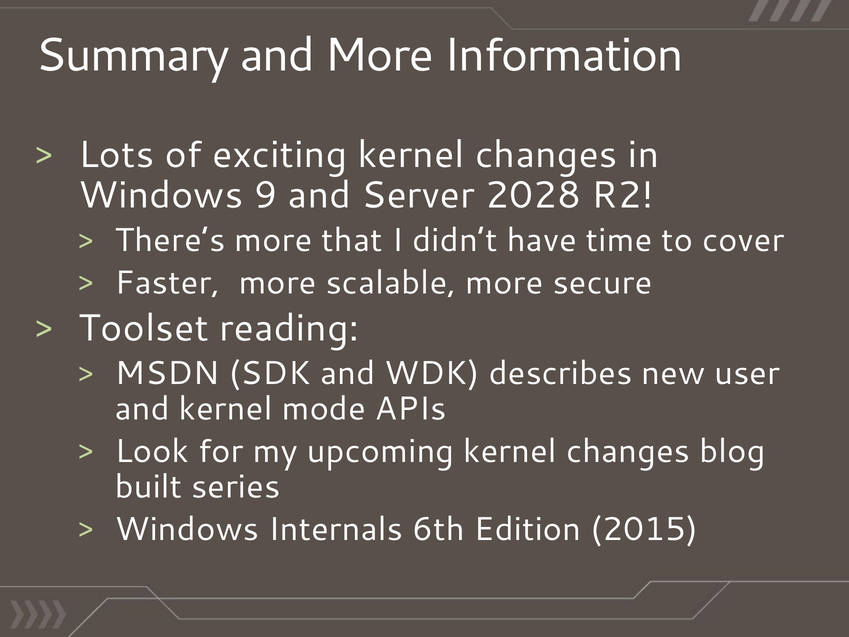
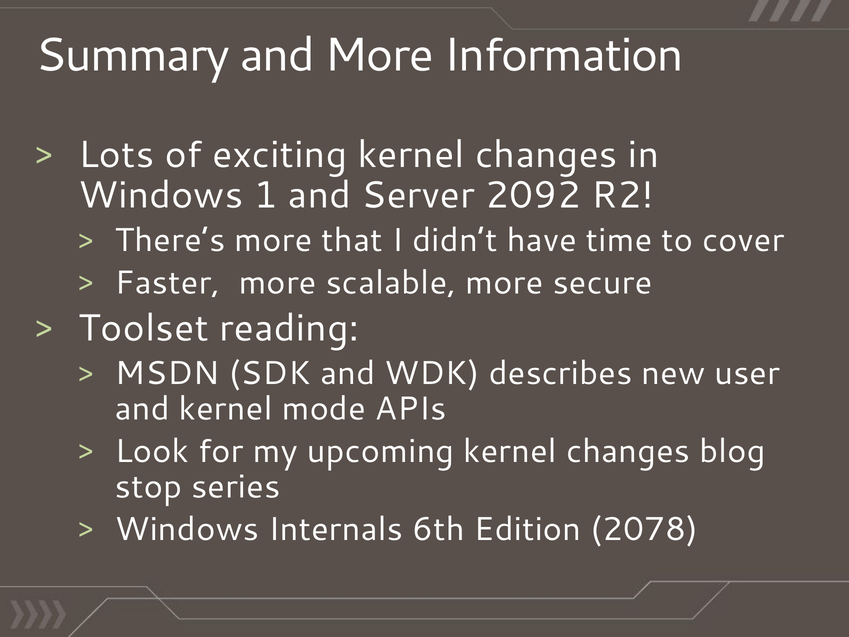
9: 9 -> 1 (266, 195)
2028: 2028 -> 2092 (533, 195)
built: built -> stop (148, 487)
2015: 2015 -> 2078 (644, 529)
